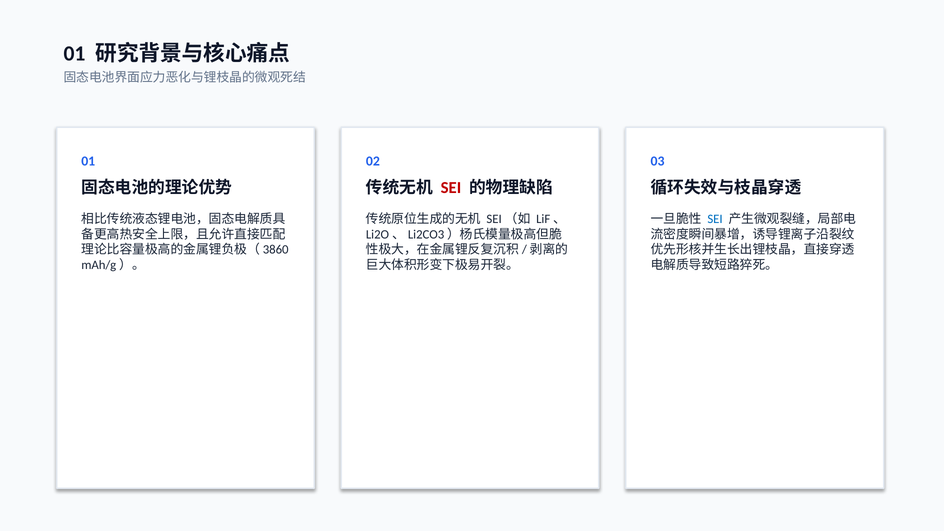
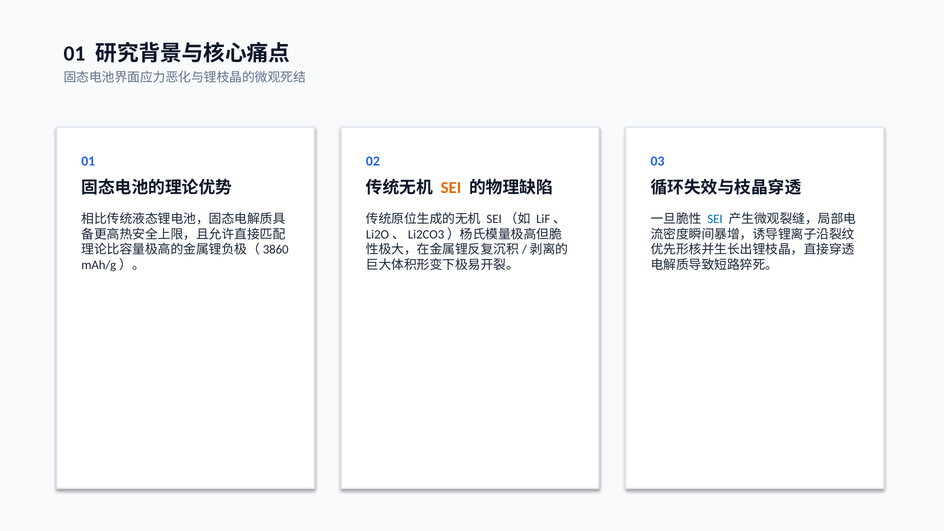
SEI colour: red -> orange (451, 188)
